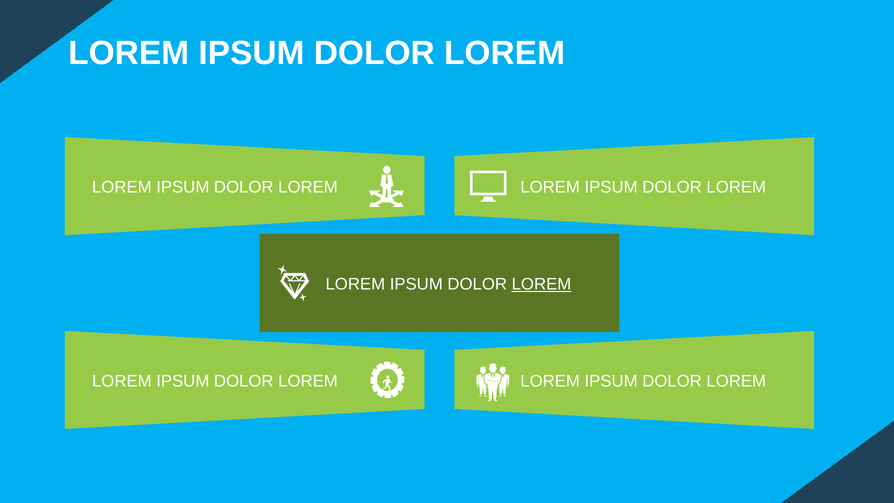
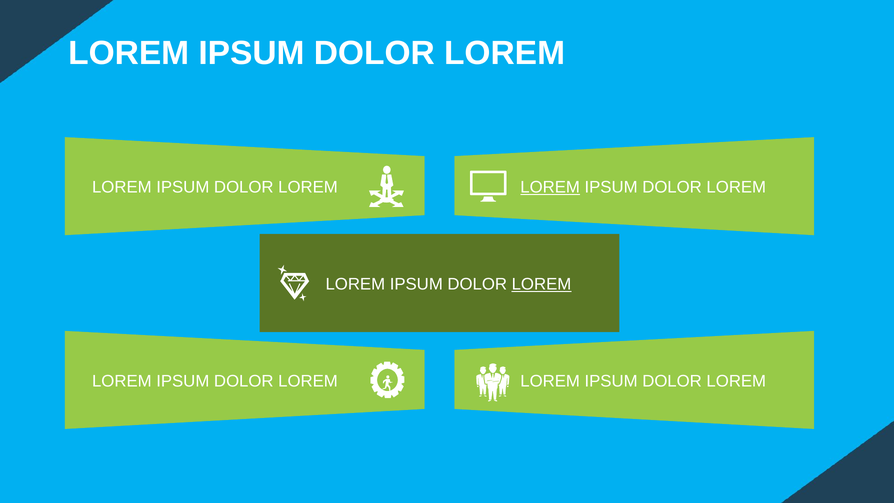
LOREM underline: none -> present (550, 187)
